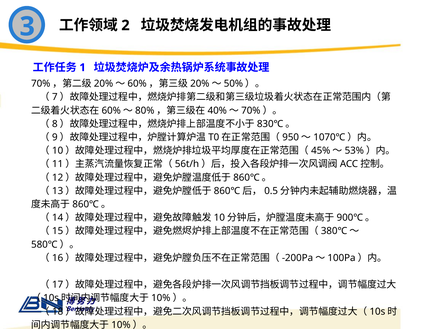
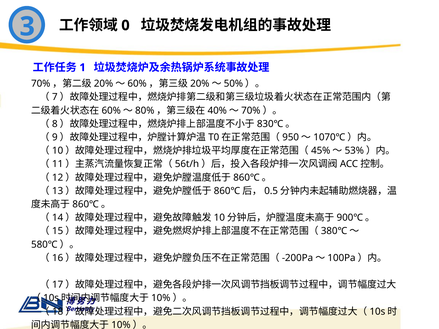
2: 2 -> 0 (125, 25)
